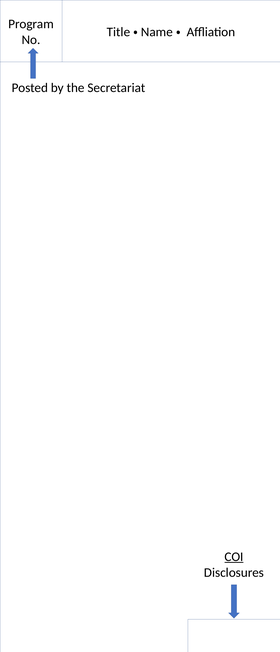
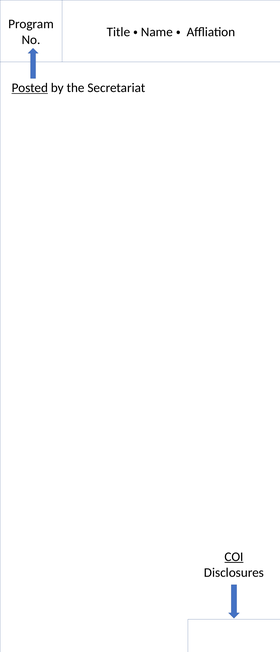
Posted underline: none -> present (30, 88)
